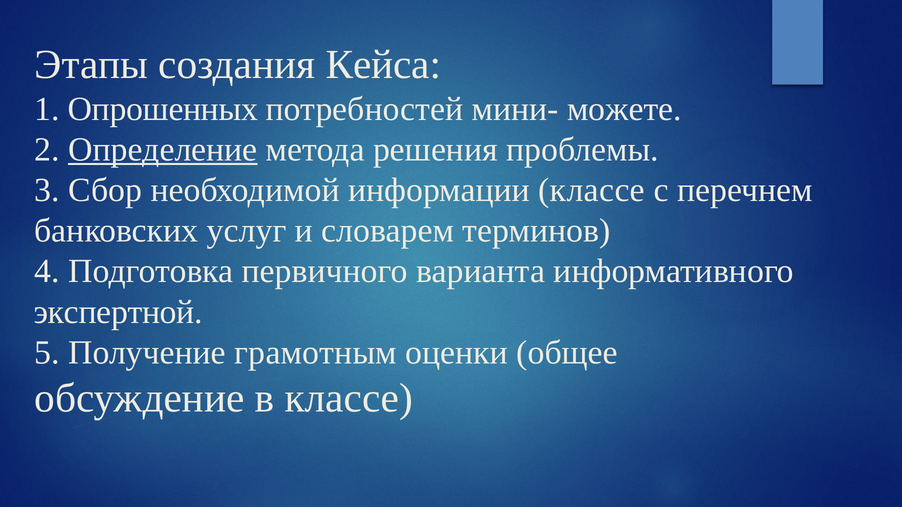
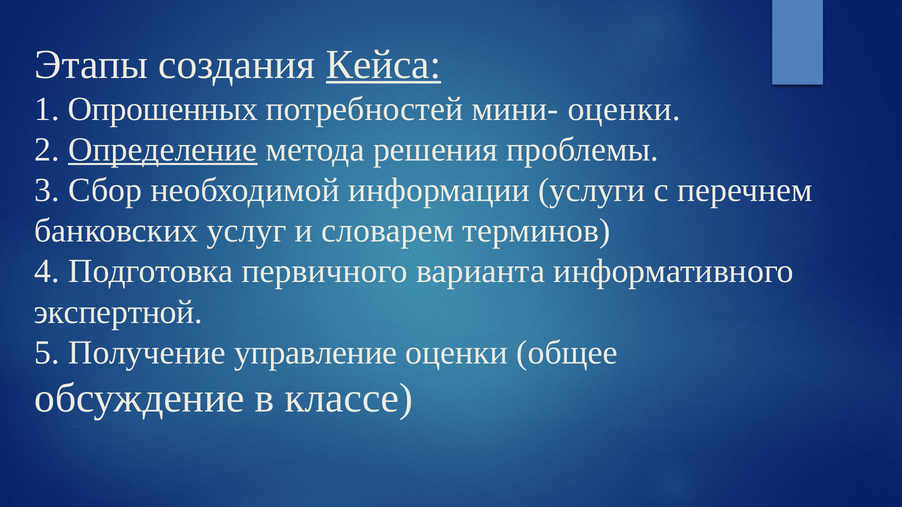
Кейса underline: none -> present (383, 65)
мини- можете: можете -> оценки (624, 109)
информации классе: классе -> услуги (592, 190)
грамотным: грамотным -> управление (316, 353)
